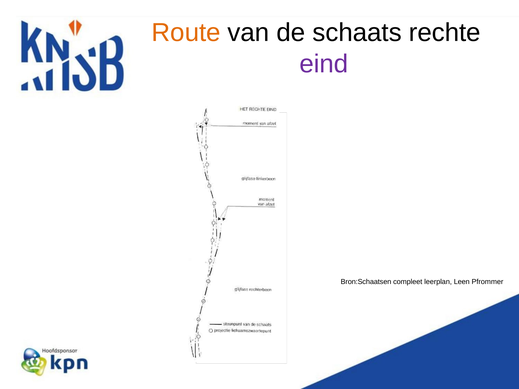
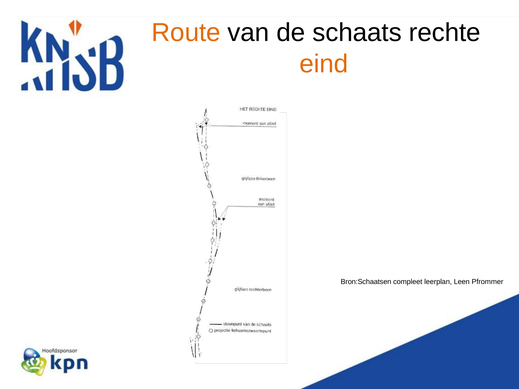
eind colour: purple -> orange (324, 64)
